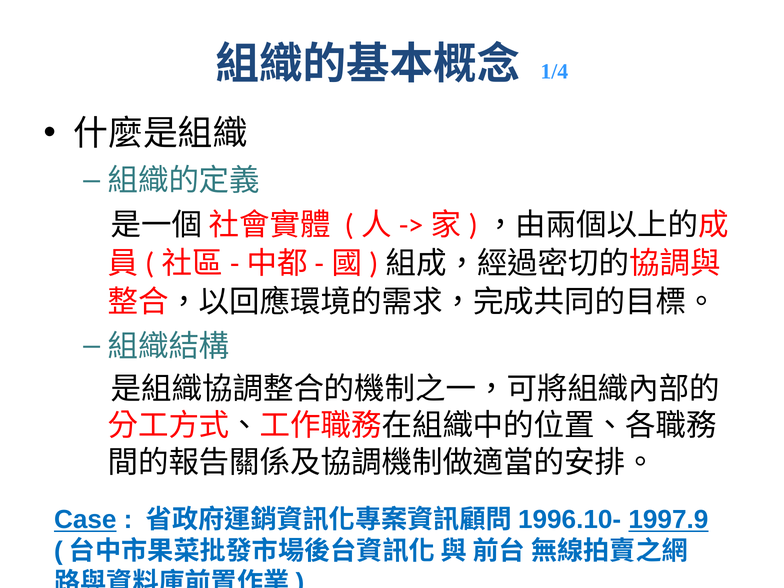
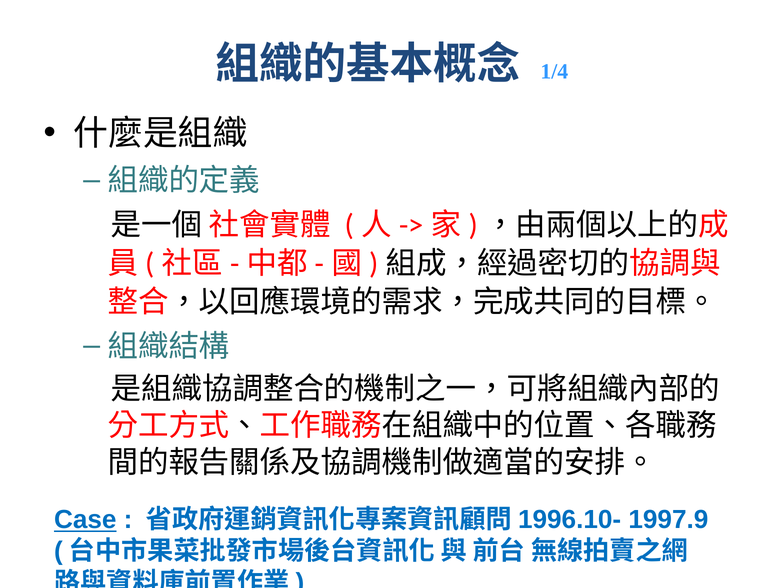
1997.9 underline: present -> none (668, 520)
